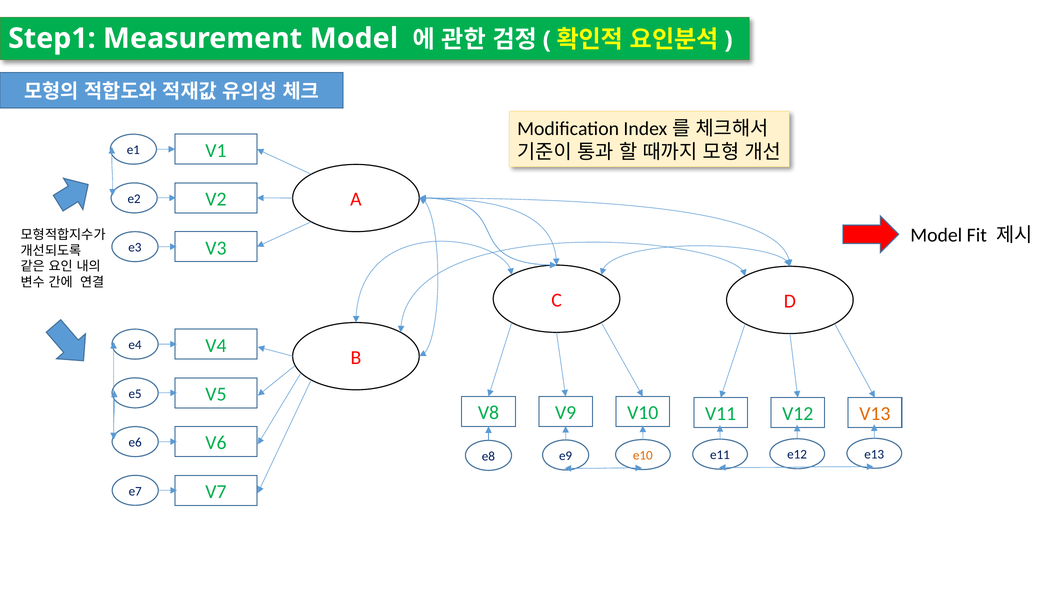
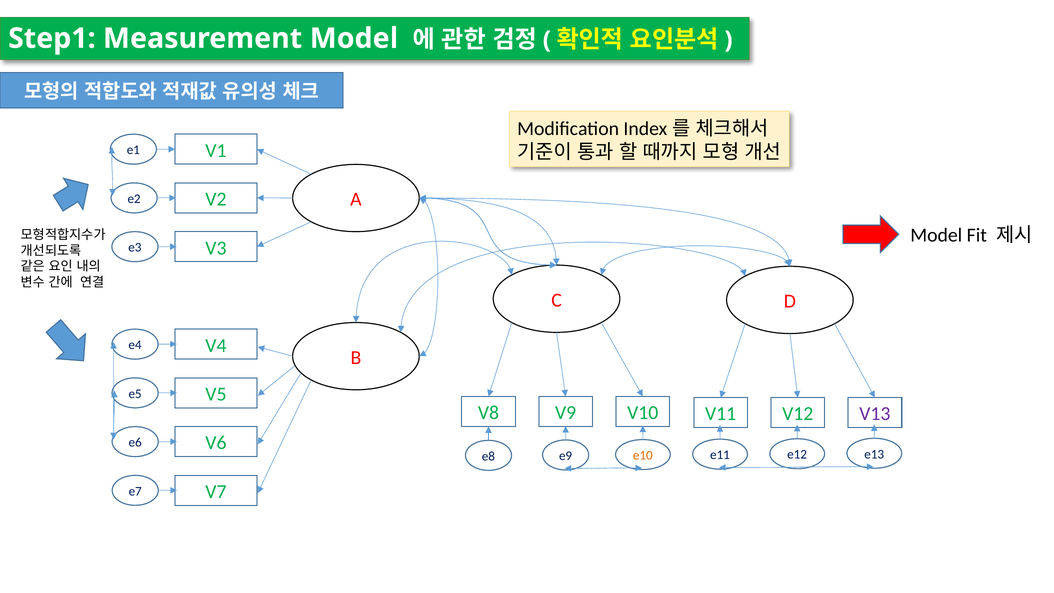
V13 colour: orange -> purple (875, 414)
